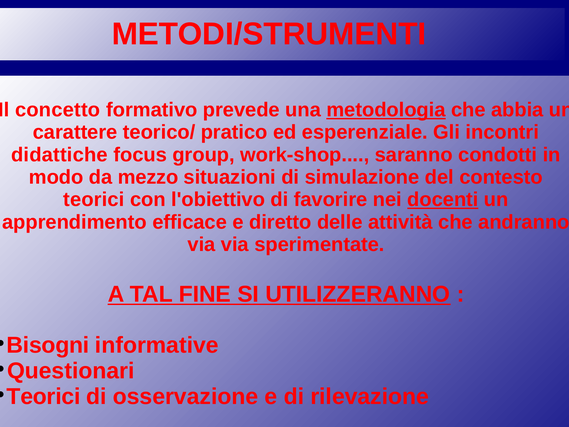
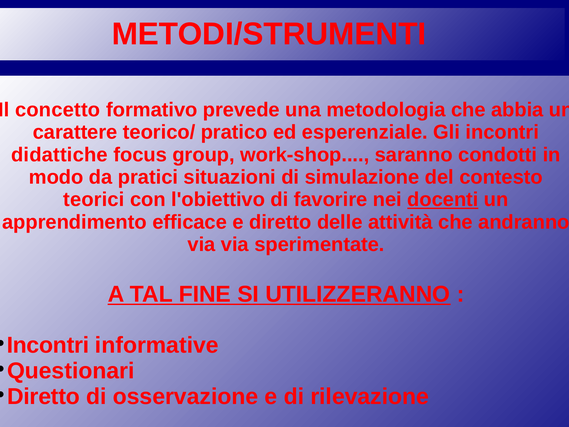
metodologia underline: present -> none (386, 110)
mezzo: mezzo -> pratici (148, 177)
Bisogni: Bisogni -> Incontri (48, 345)
Teorici: Teorici -> Diretto (43, 396)
